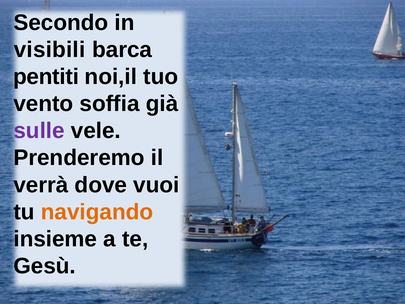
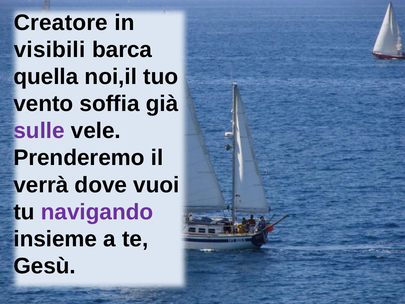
Secondo: Secondo -> Creatore (61, 23)
pentiti: pentiti -> quella (46, 77)
navigando colour: orange -> purple (97, 212)
